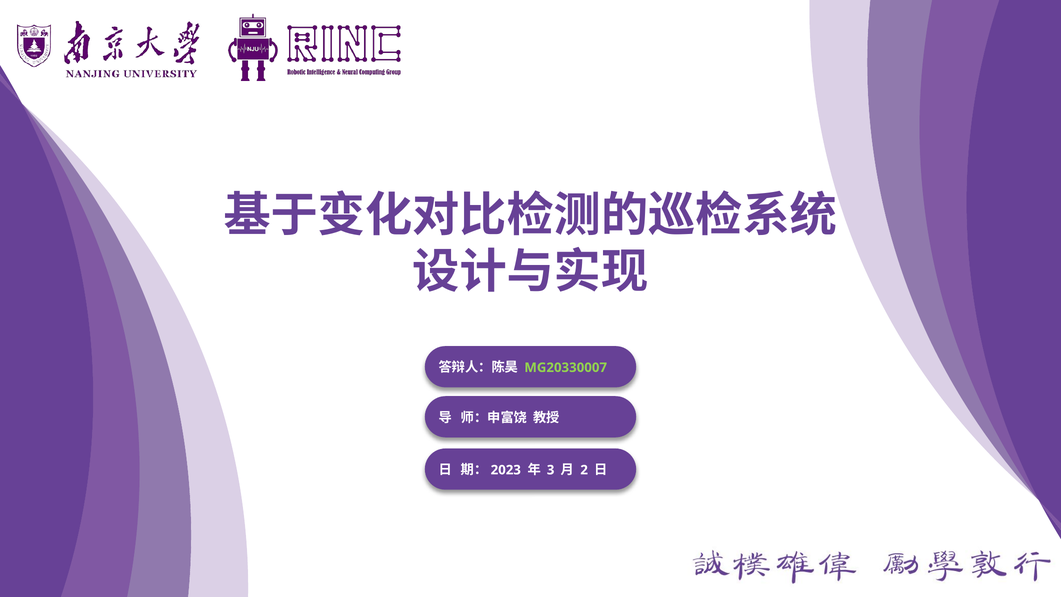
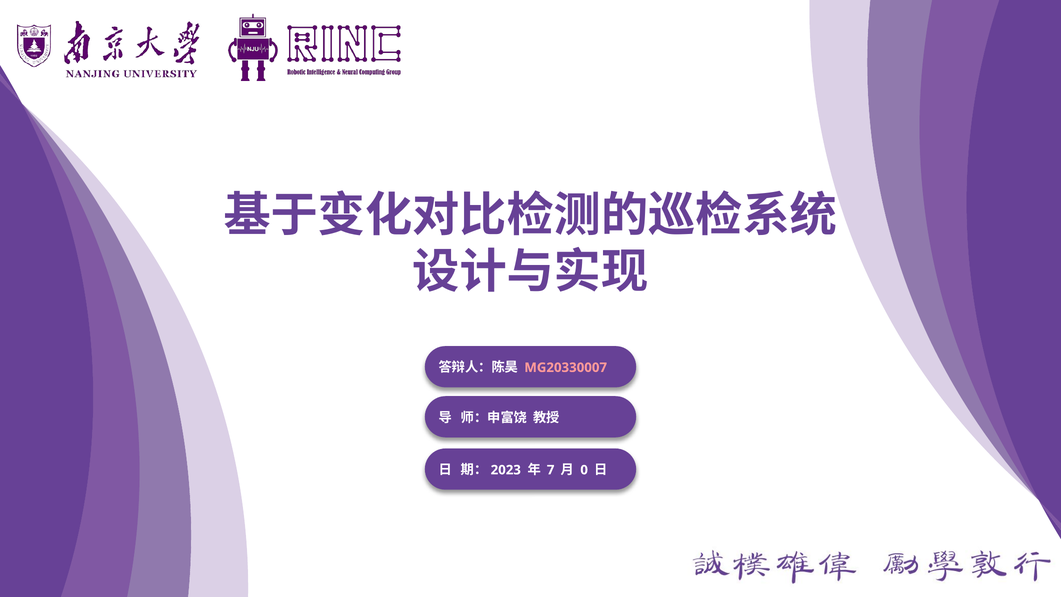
MG20330007 colour: light green -> pink (566, 367)
3: 3 -> 7 (551, 470)
2: 2 -> 0 (584, 470)
